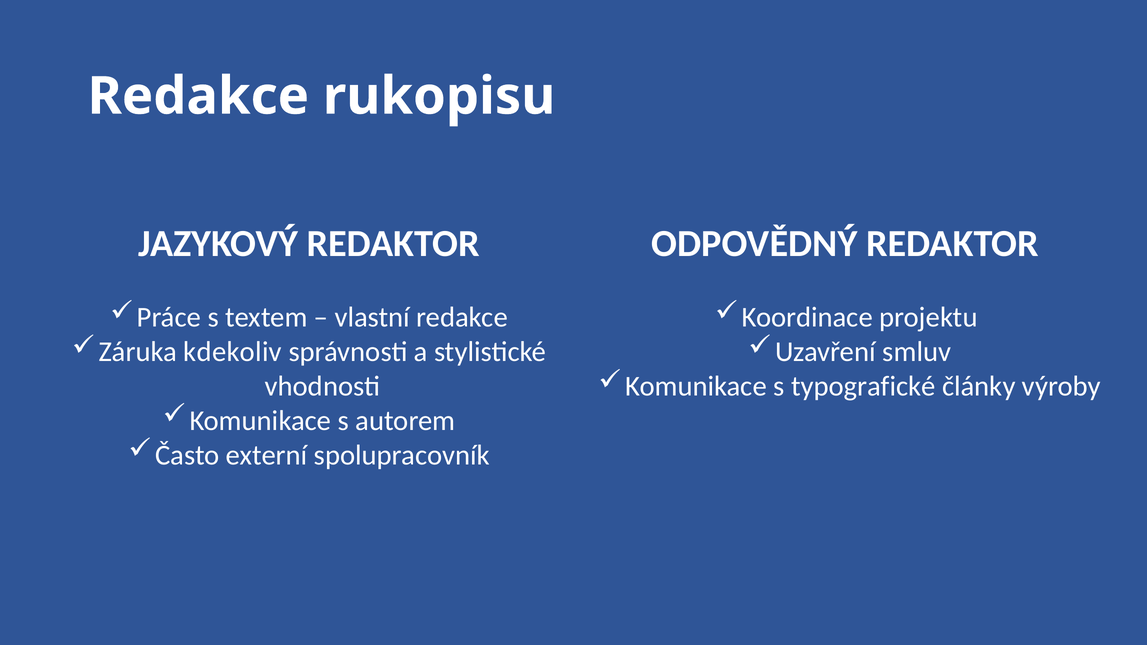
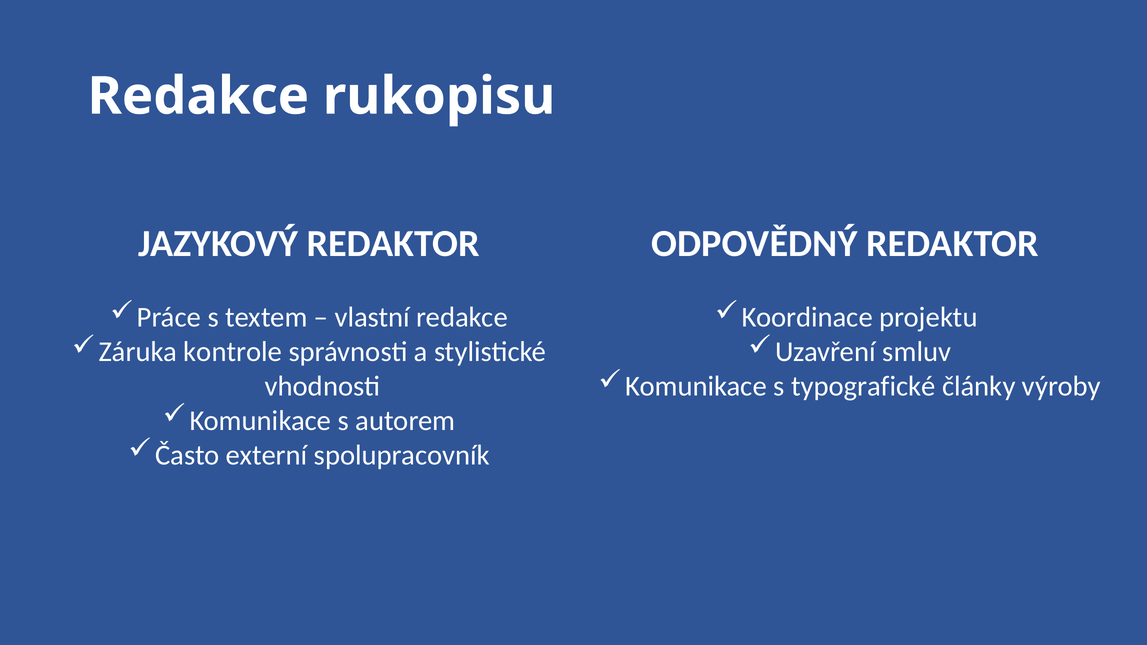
kdekoliv: kdekoliv -> kontrole (233, 352)
